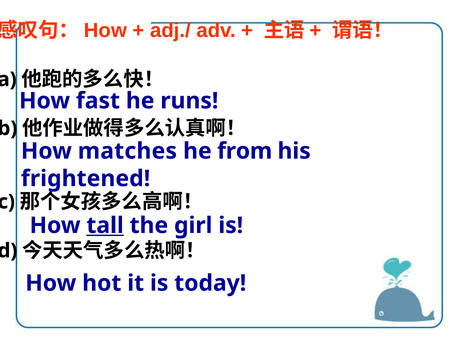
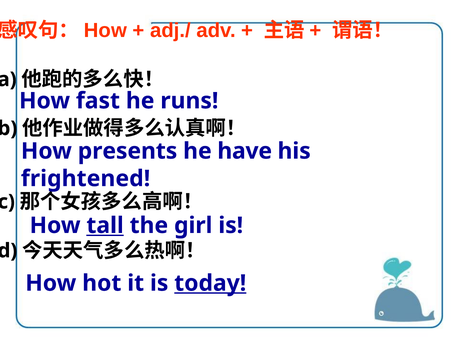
matches: matches -> presents (127, 151)
from: from -> have (245, 151)
today underline: none -> present (210, 283)
